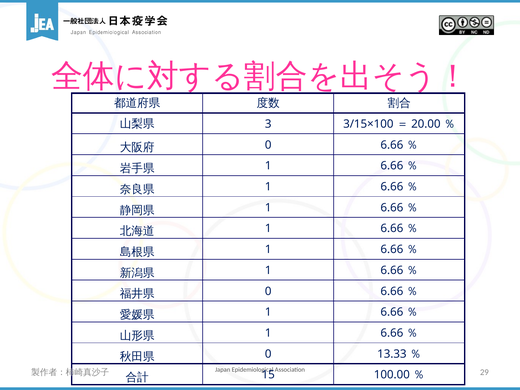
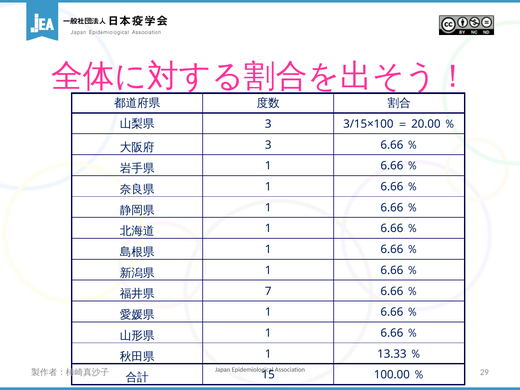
0: 0 -> 3 (268, 145)
0: 0 -> 7 (268, 291)
0: 0 -> 1 (268, 354)
